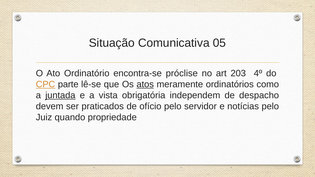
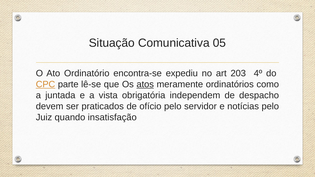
próclise: próclise -> expediu (182, 73)
juntada underline: present -> none (60, 95)
propriedade: propriedade -> insatisfação (112, 117)
